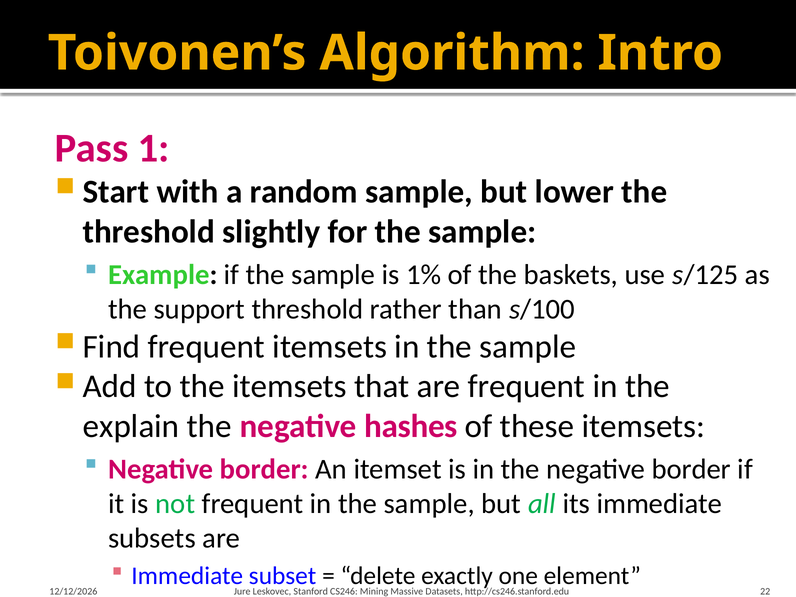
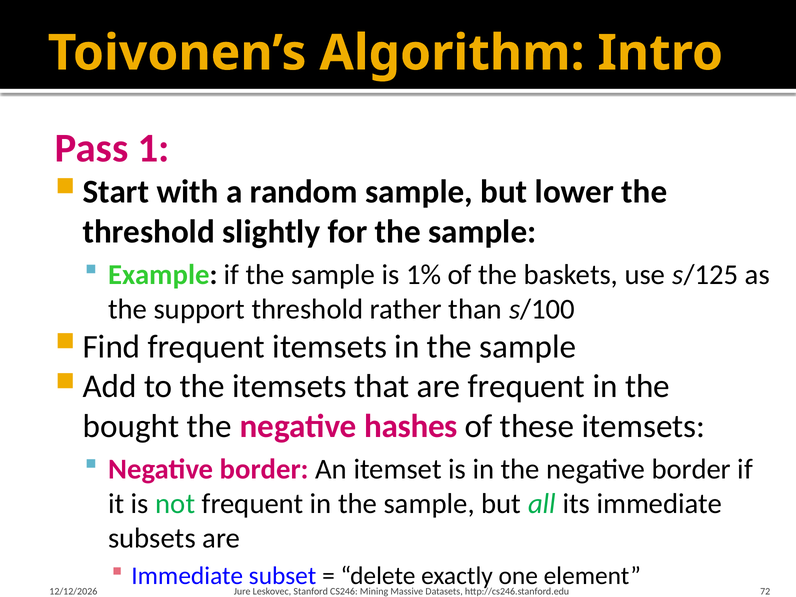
explain: explain -> bought (131, 426)
22: 22 -> 72 (765, 592)
